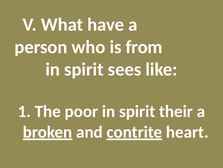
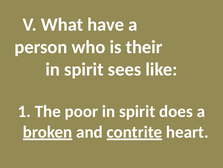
from: from -> their (144, 47)
their: their -> does (176, 111)
